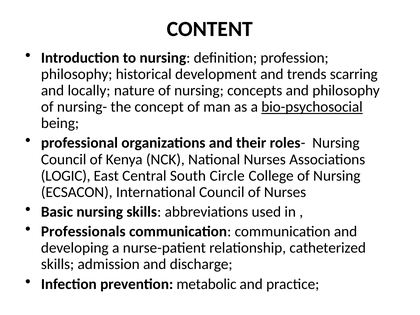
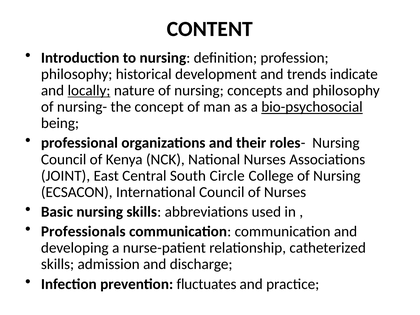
scarring: scarring -> indicate (354, 74)
locally underline: none -> present (89, 91)
LOGIC: LOGIC -> JOINT (66, 176)
metabolic: metabolic -> fluctuates (206, 284)
